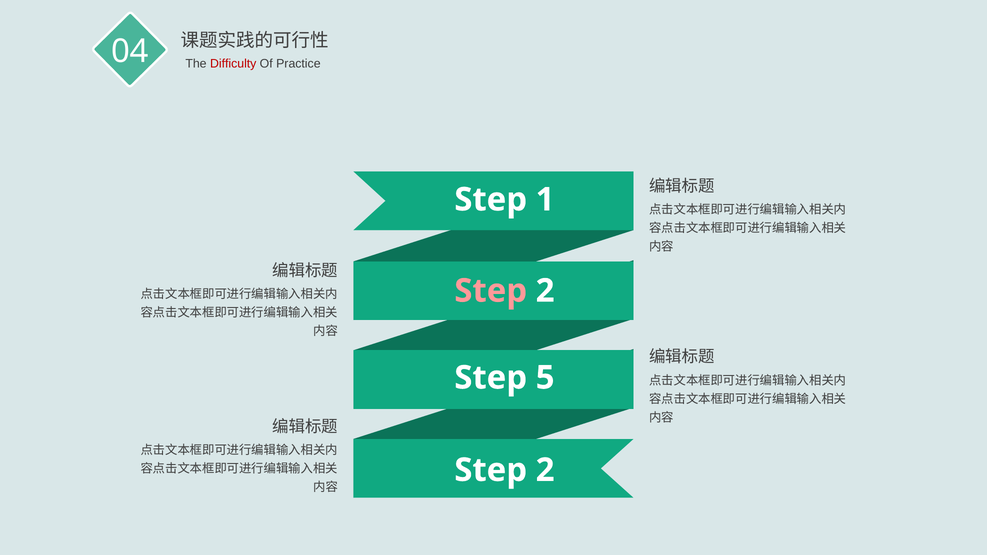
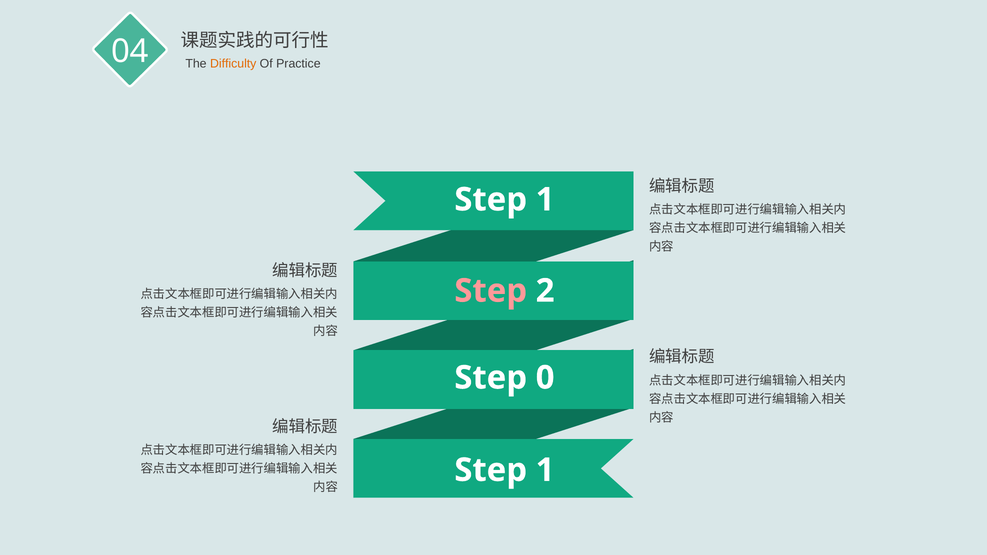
Difficulty colour: red -> orange (233, 64)
5: 5 -> 0 (545, 378)
2: 2 -> 1 (545, 470)
